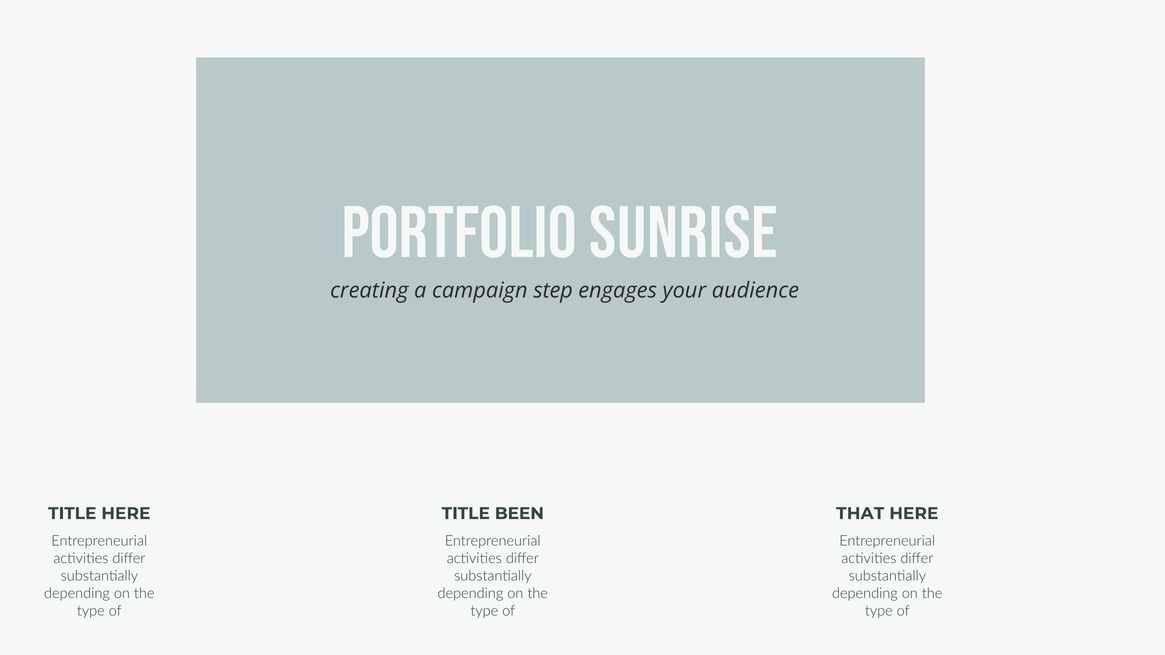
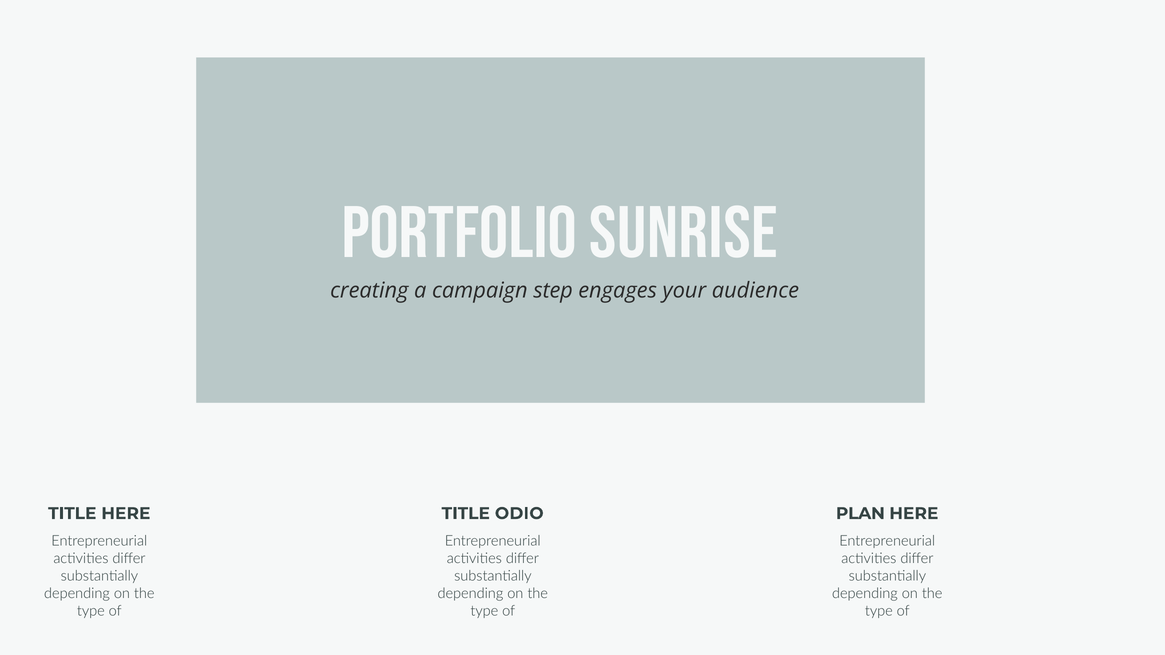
BEEN: BEEN -> ODIO (519, 514)
THAT: THAT -> PLAN (860, 514)
